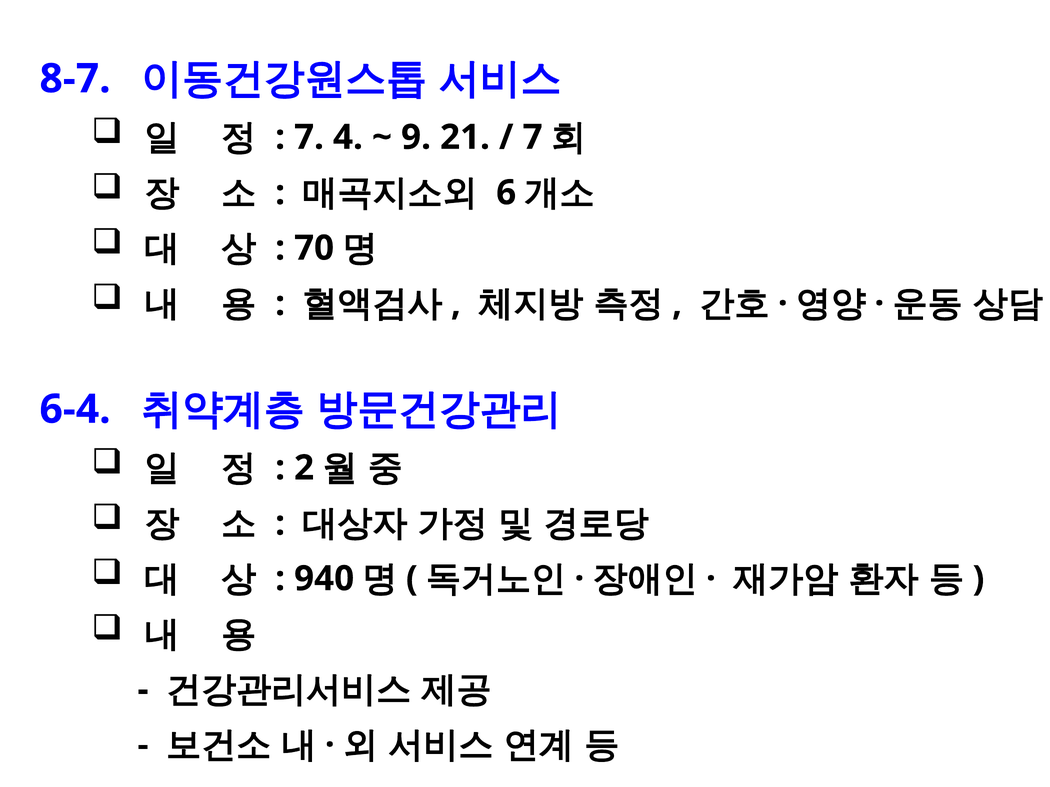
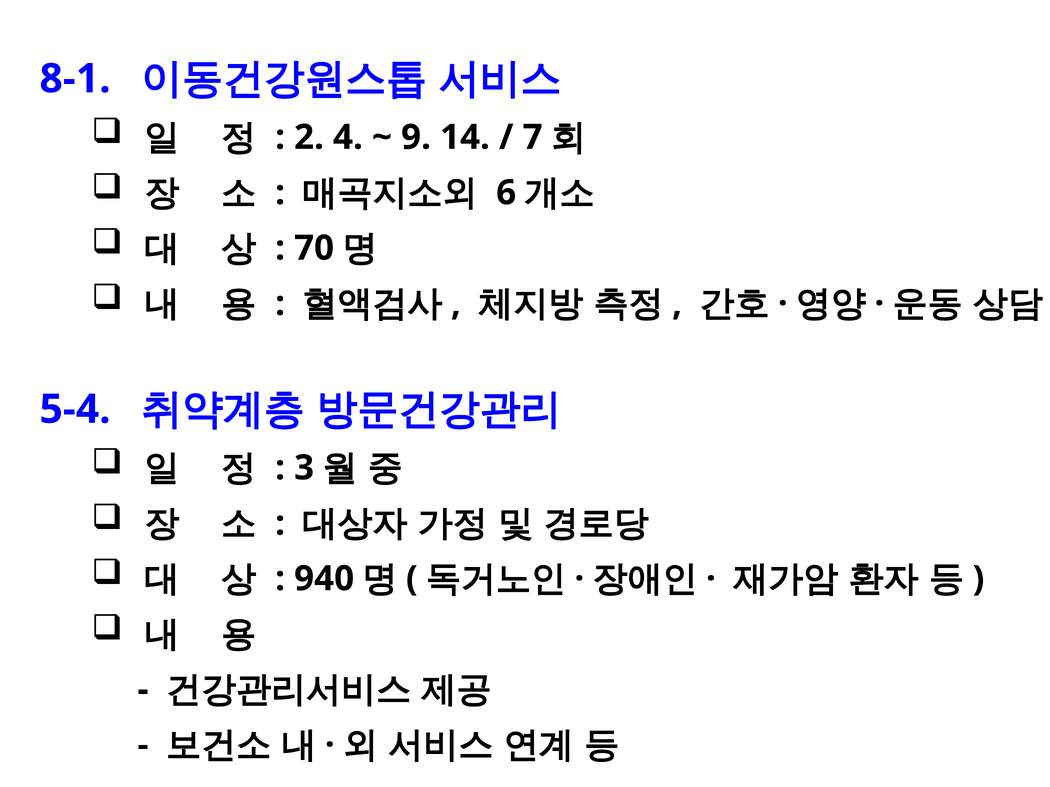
8-7: 8-7 -> 8-1 (75, 79)
7: 7 -> 2 (309, 137)
21: 21 -> 14 (465, 137)
6-4: 6-4 -> 5-4 (75, 410)
2: 2 -> 3 (304, 468)
